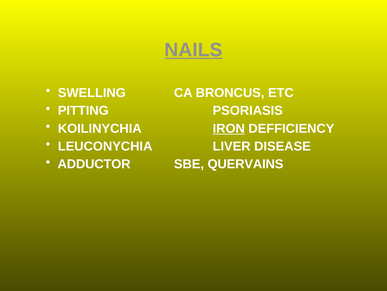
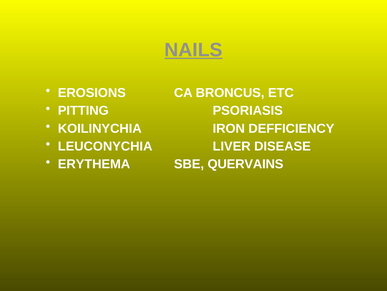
SWELLING: SWELLING -> EROSIONS (92, 93)
IRON underline: present -> none (229, 128)
ADDUCTOR: ADDUCTOR -> ERYTHEMA (94, 164)
